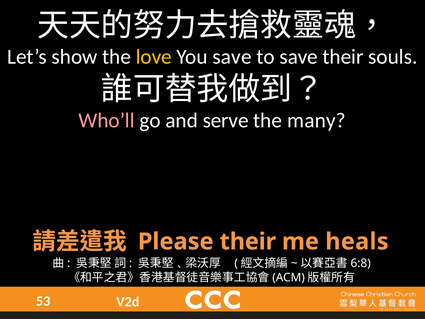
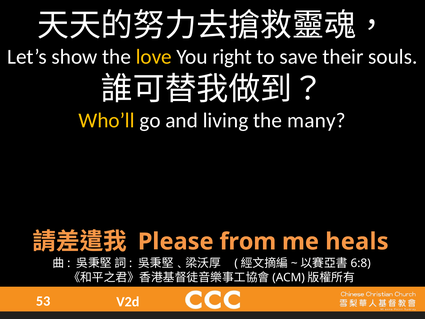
You save: save -> right (232, 57)
Who’ll colour: pink -> yellow (107, 120)
serve: serve -> living (226, 120)
Please their: their -> from (248, 241)
